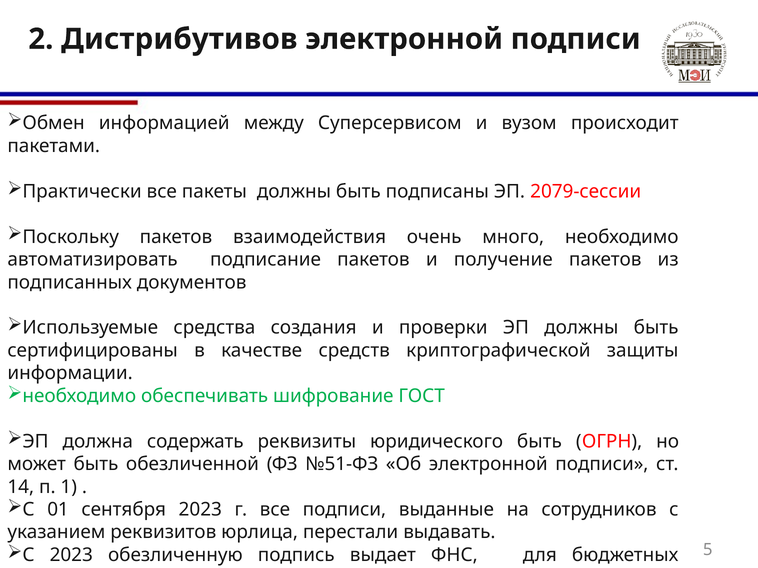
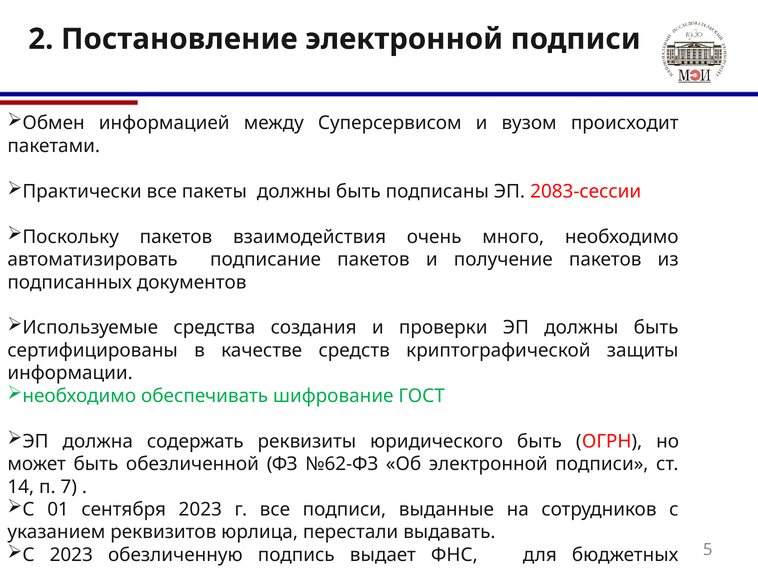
Дистрибутивов: Дистрибутивов -> Постановление (179, 39)
2079-сессии: 2079-сессии -> 2083-сессии (586, 192)
№51-ФЗ: №51-ФЗ -> №62-ФЗ (342, 464)
1: 1 -> 7 (69, 487)
